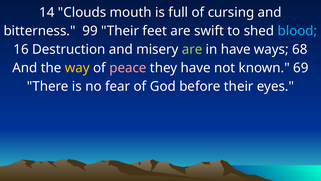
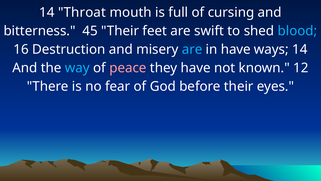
Clouds: Clouds -> Throat (82, 13)
99: 99 -> 45 (90, 31)
are colour: light green -> light blue (192, 49)
ways 68: 68 -> 14 (300, 49)
way colour: yellow -> light blue (77, 68)
69: 69 -> 12 (301, 68)
